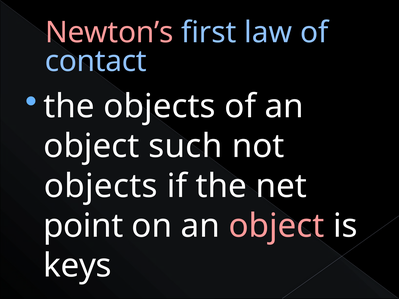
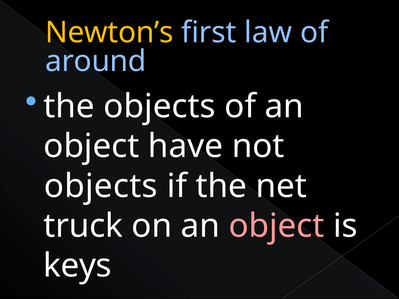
Newton’s colour: pink -> yellow (109, 32)
contact: contact -> around (96, 61)
such: such -> have (185, 146)
point: point -> truck (83, 226)
